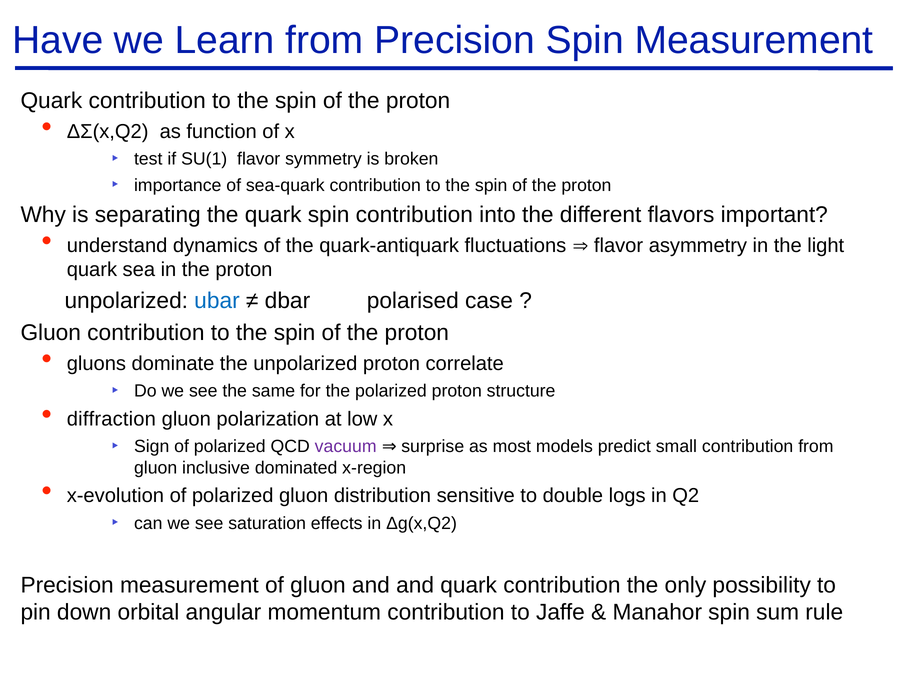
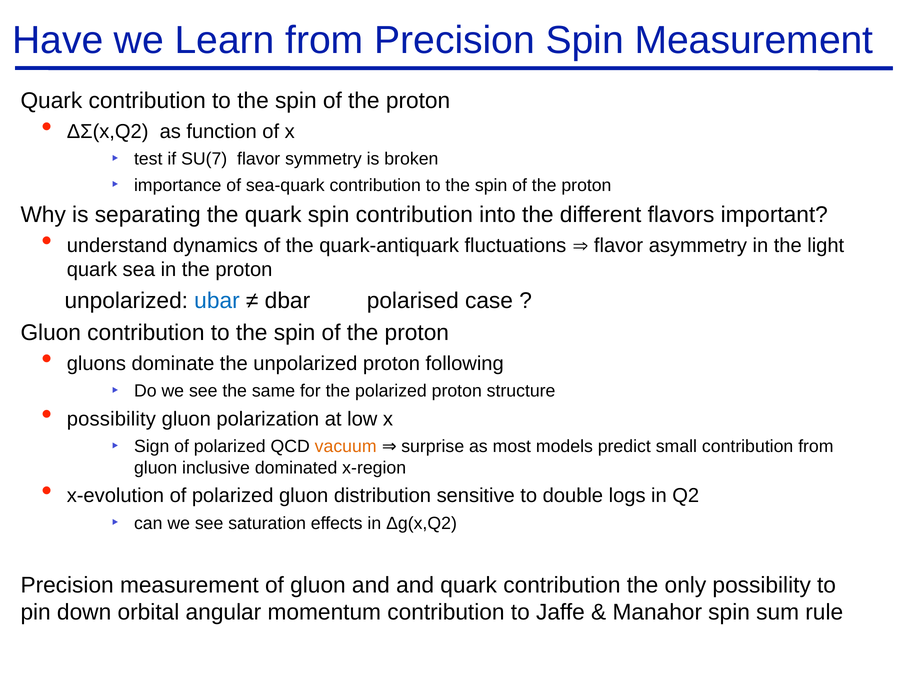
SU(1: SU(1 -> SU(7 (204, 159)
correlate: correlate -> following (465, 364)
diffraction: diffraction -> possibility (111, 419)
vacuum colour: purple -> orange (346, 447)
